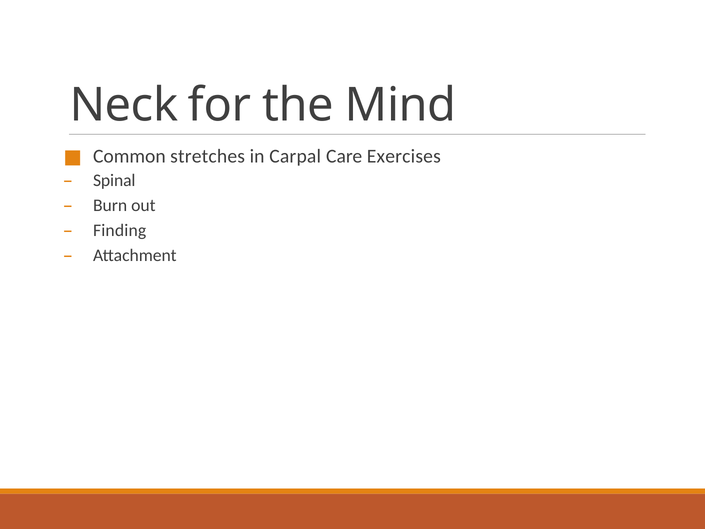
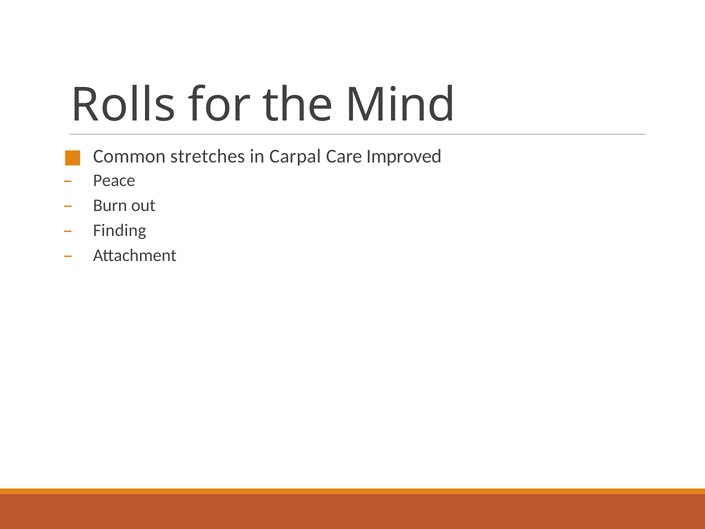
Neck: Neck -> Rolls (123, 105)
Exercises: Exercises -> Improved (404, 156)
Spinal: Spinal -> Peace (114, 180)
